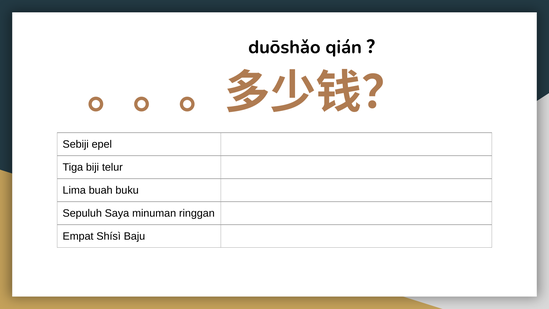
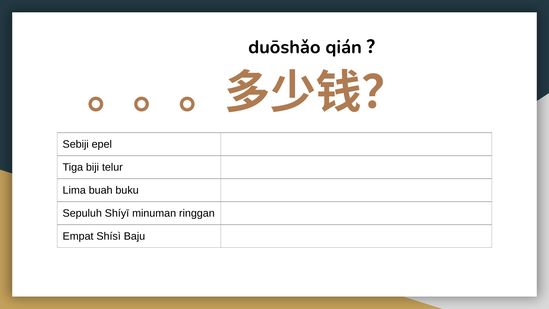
Saya: Saya -> Shíyī (117, 213)
